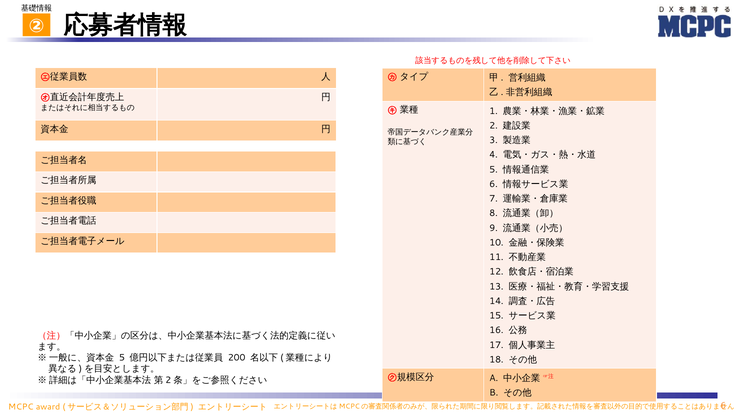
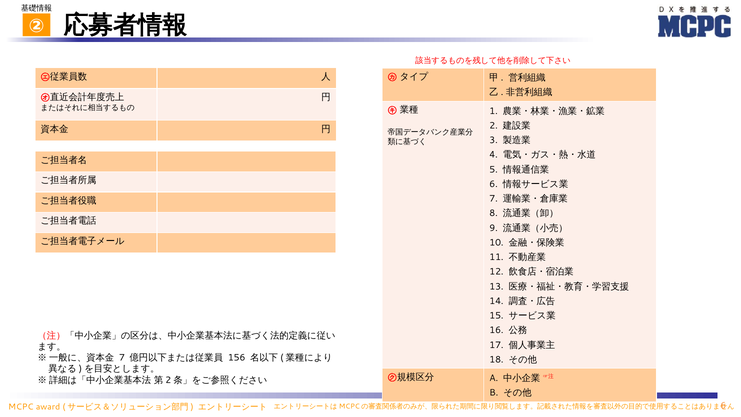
5: 5 -> 7 (122, 358)
200: 200 -> 156 (237, 358)
